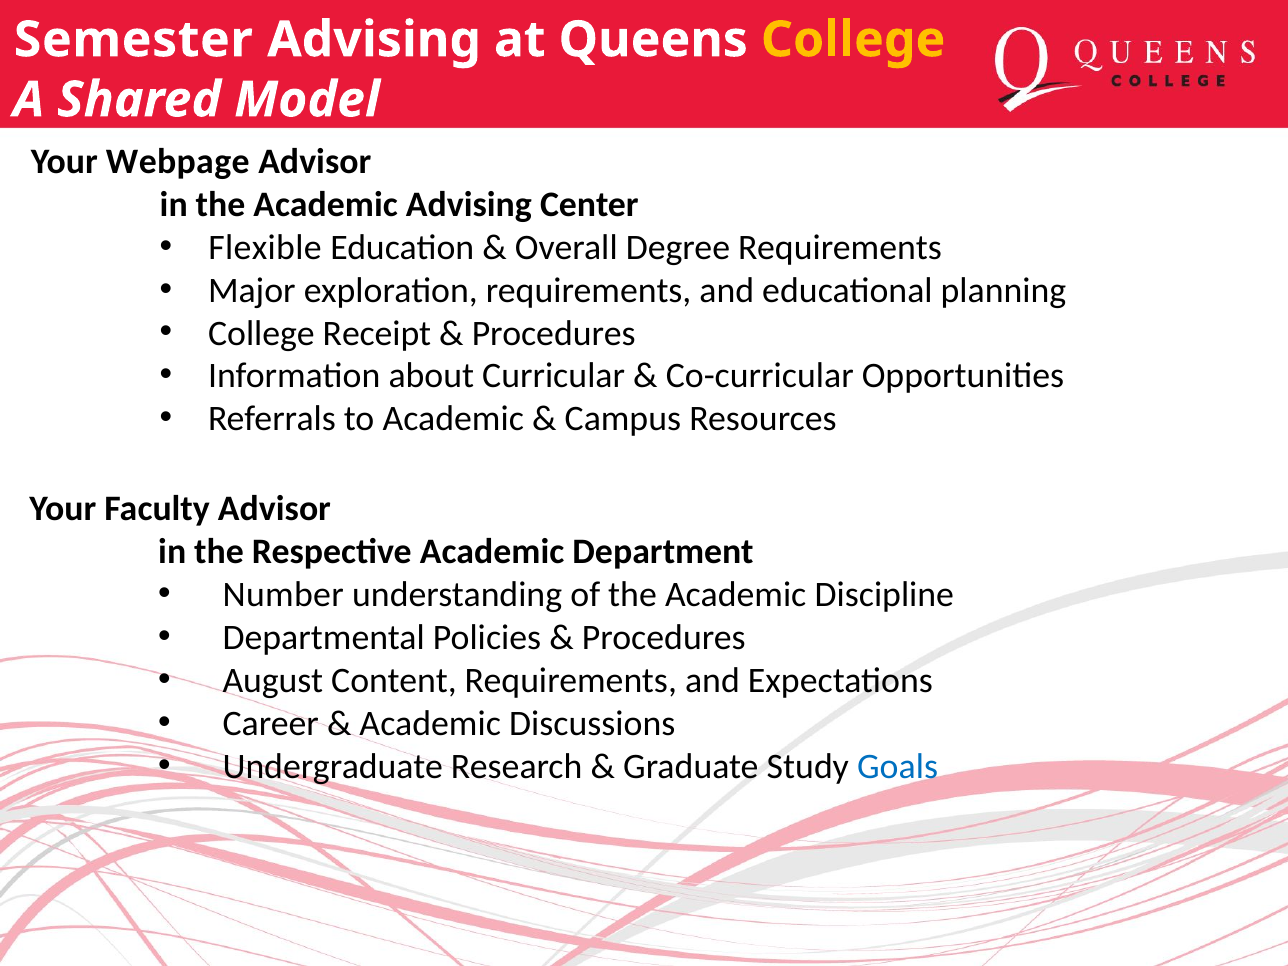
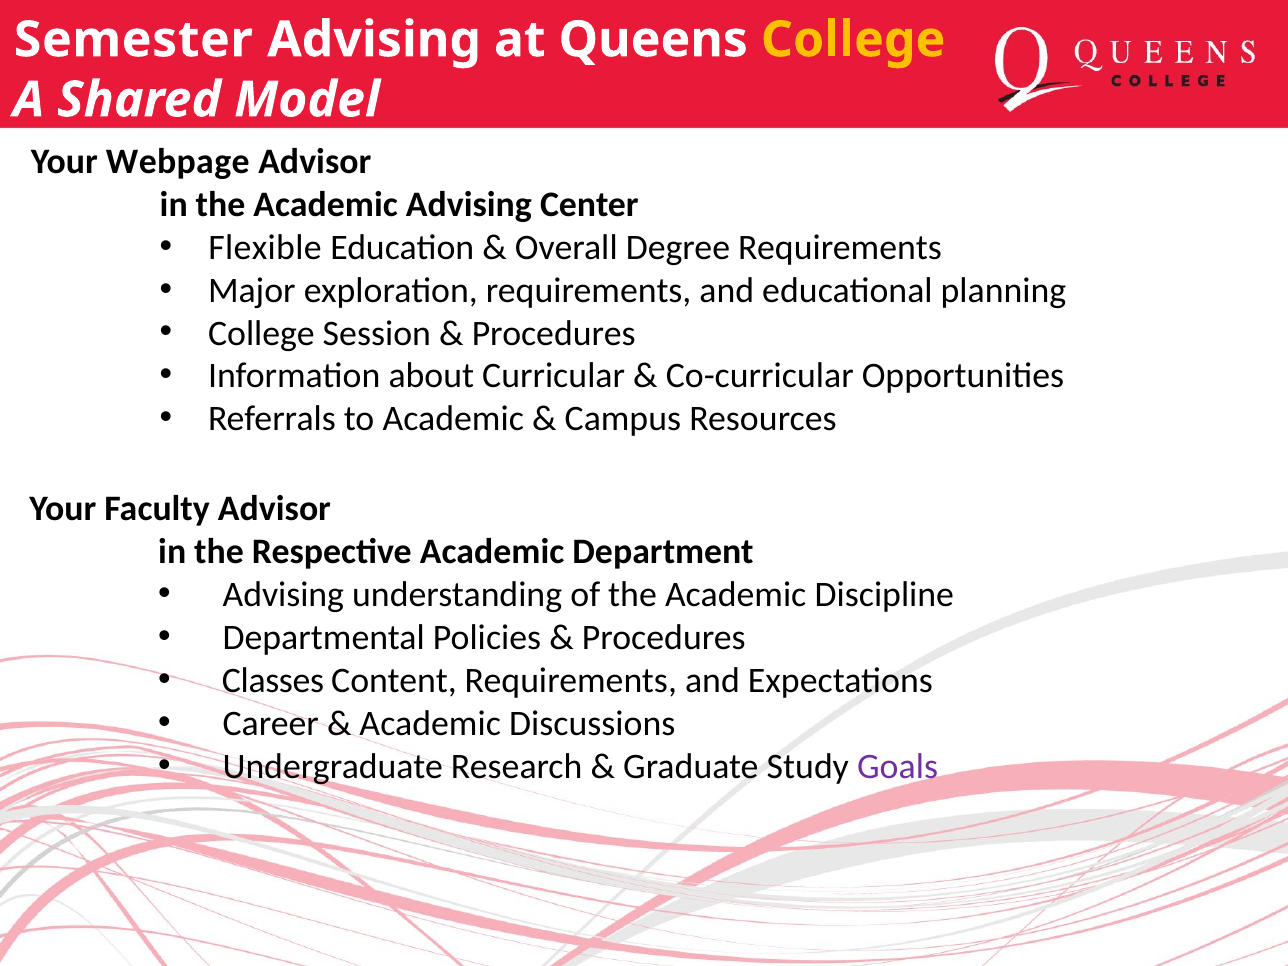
Receipt: Receipt -> Session (377, 333)
Number: Number -> Advising (283, 595)
August: August -> Classes (273, 681)
Goals colour: blue -> purple (898, 766)
